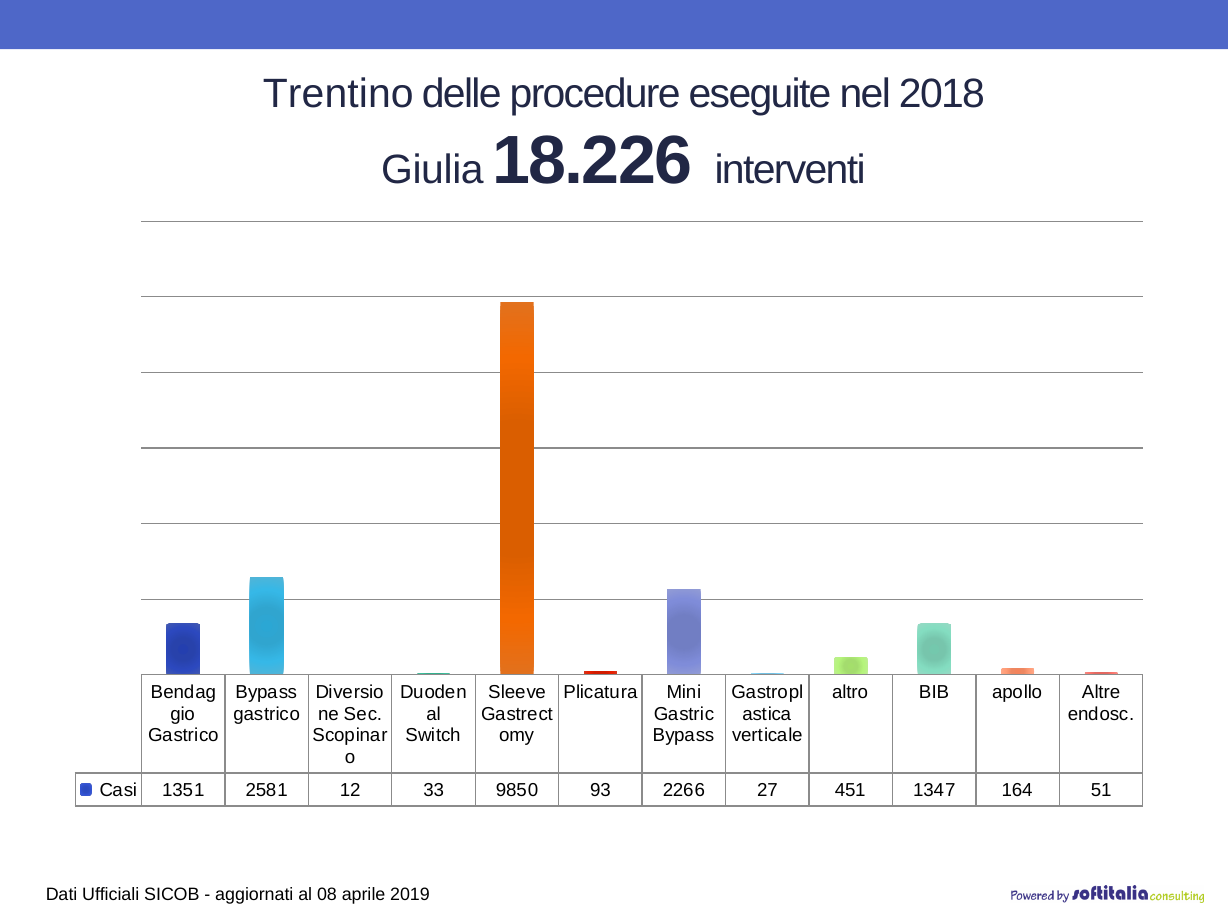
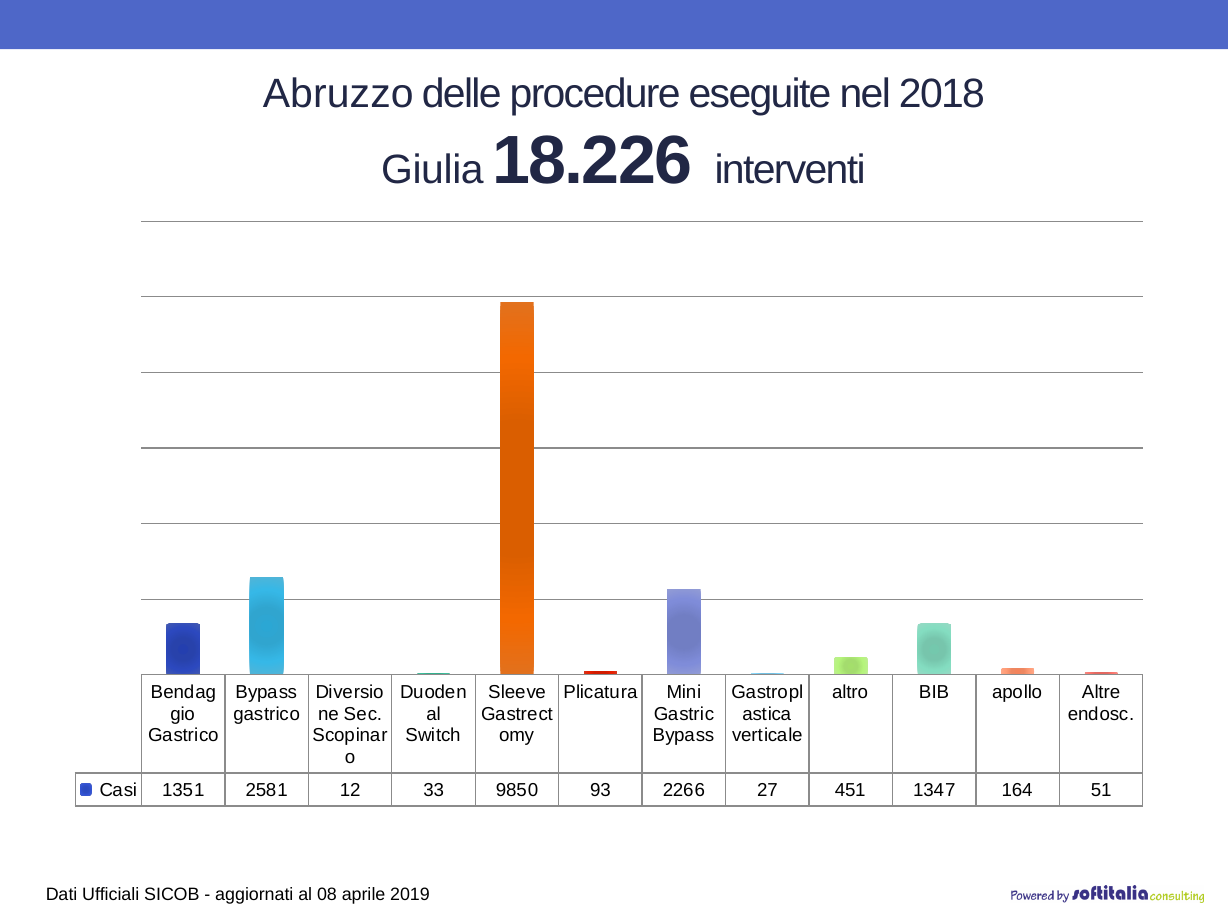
Trentino: Trentino -> Abruzzo (338, 94)
